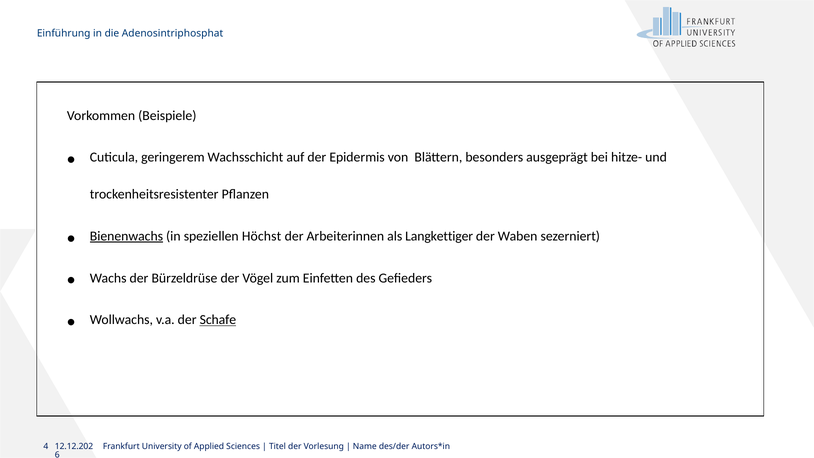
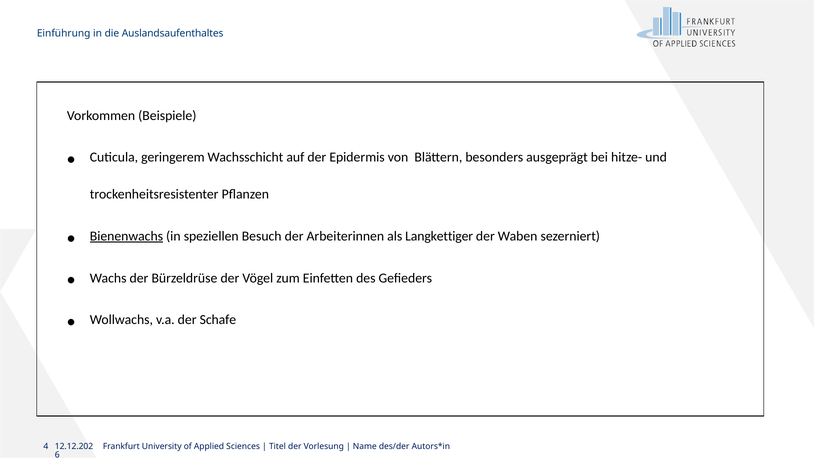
Adenosintriphosphat: Adenosintriphosphat -> Auslandsaufenthaltes (173, 34)
Höchst: Höchst -> Besuch (262, 236)
Schafe underline: present -> none (218, 320)
